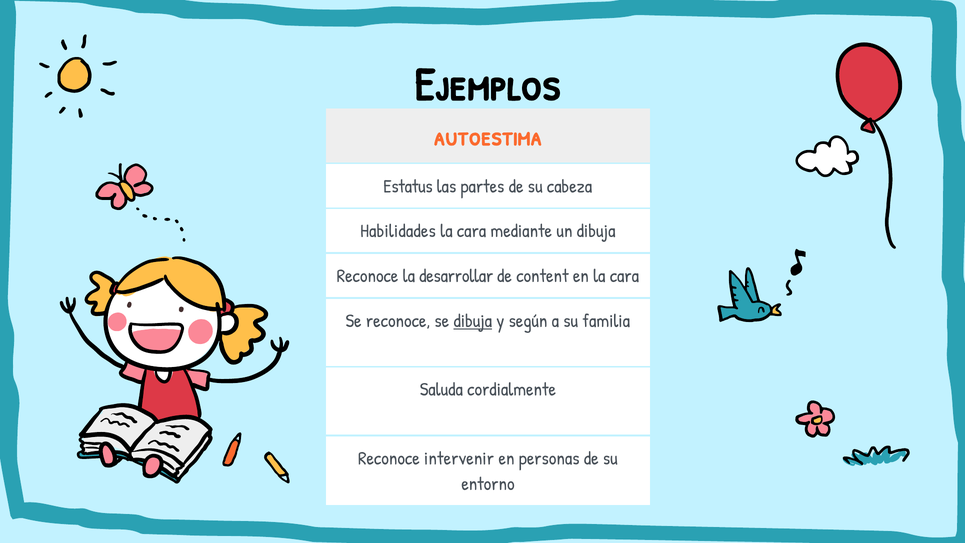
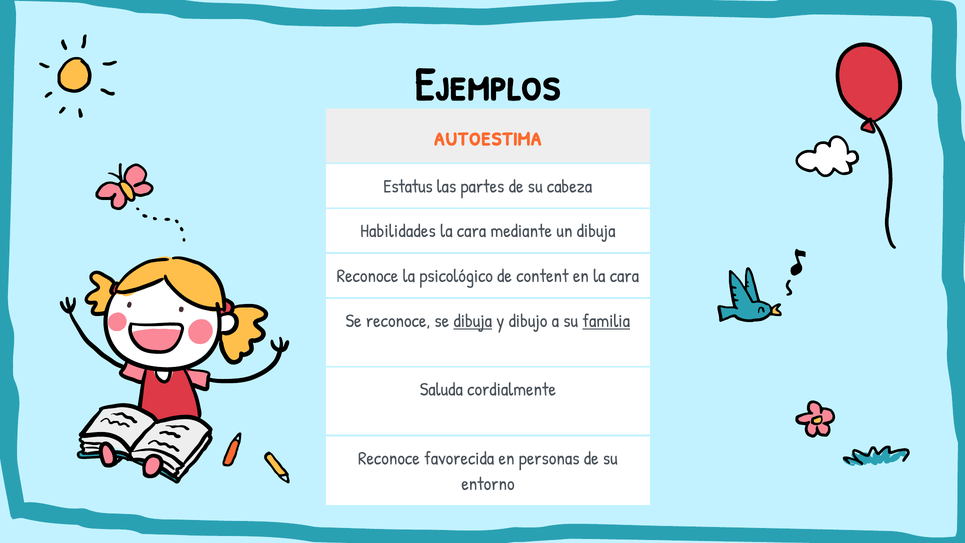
desarrollar: desarrollar -> psicológico (456, 276)
según: según -> dibujo (528, 321)
familia underline: none -> present (606, 321)
intervenir: intervenir -> favorecida (459, 458)
